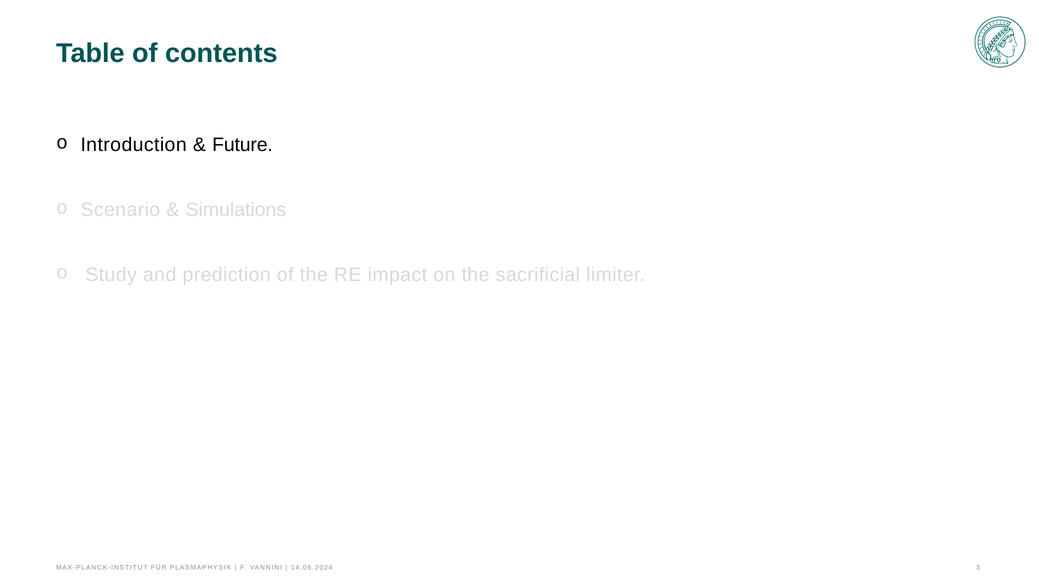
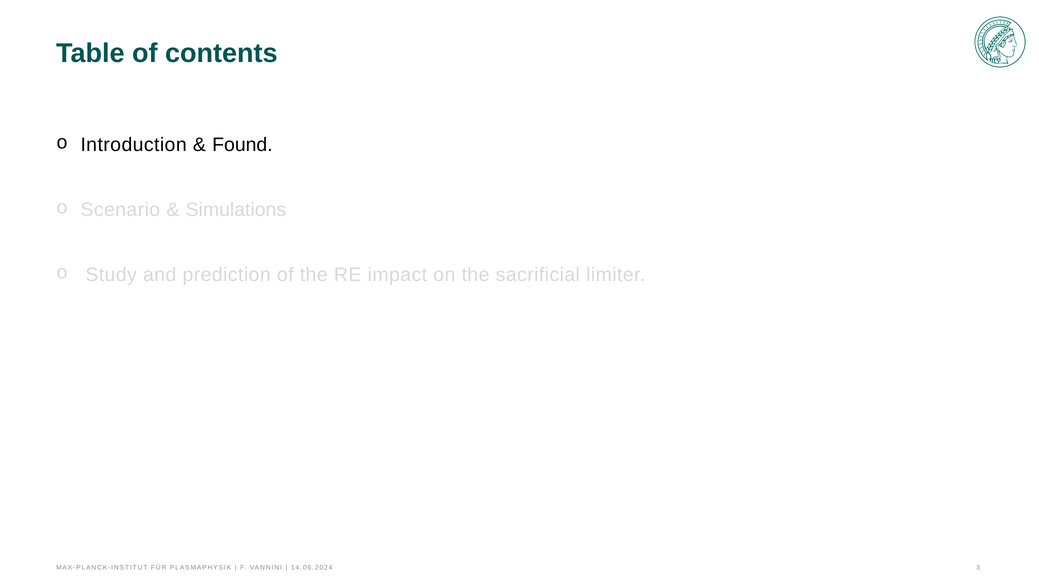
Future: Future -> Found (242, 145)
